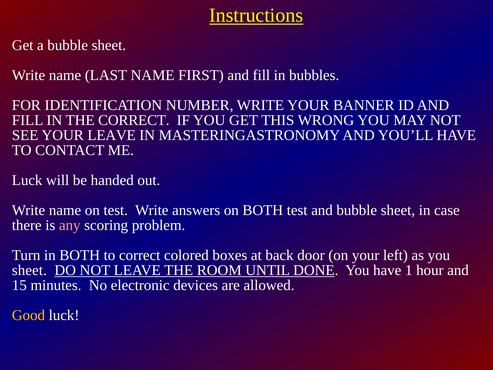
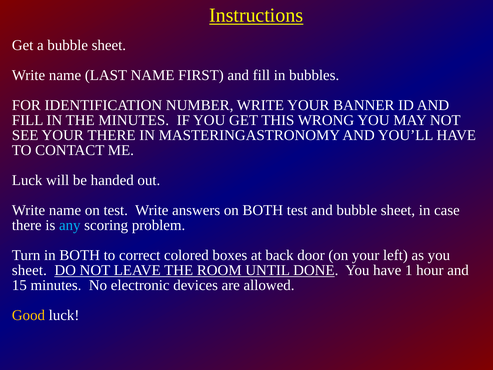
THE CORRECT: CORRECT -> MINUTES (134, 120)
YOUR LEAVE: LEAVE -> THERE (112, 135)
any colour: pink -> light blue (70, 225)
